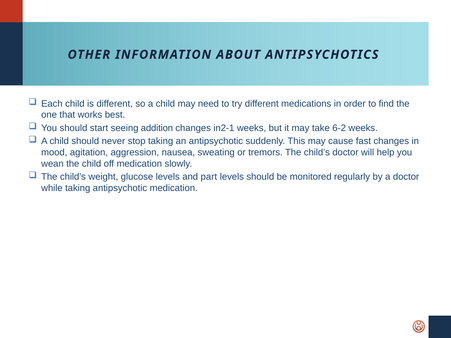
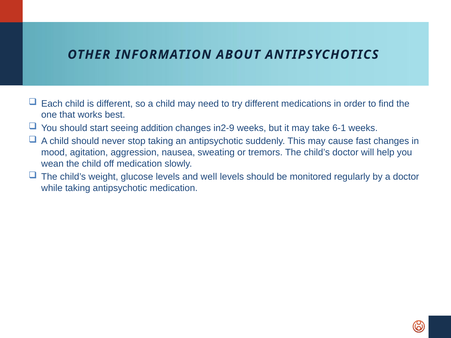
in2-1: in2-1 -> in2-9 (224, 128)
6-2: 6-2 -> 6-1 (339, 128)
part: part -> well (209, 177)
